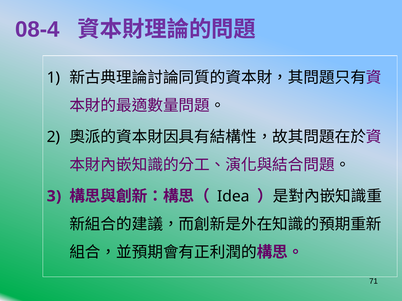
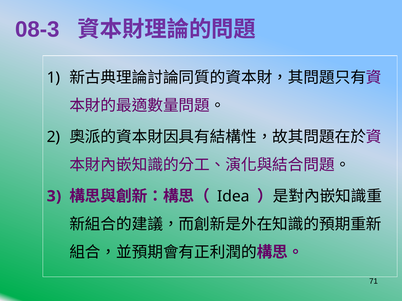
08-4: 08-4 -> 08-3 (37, 29)
